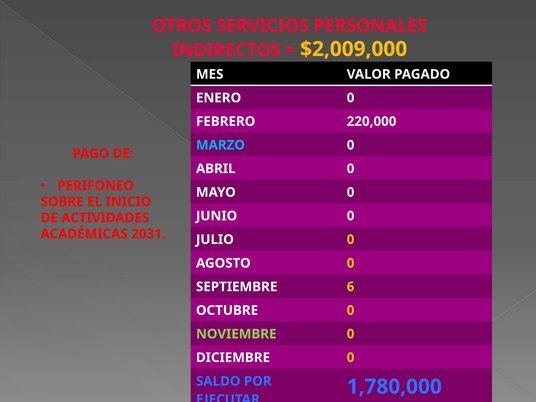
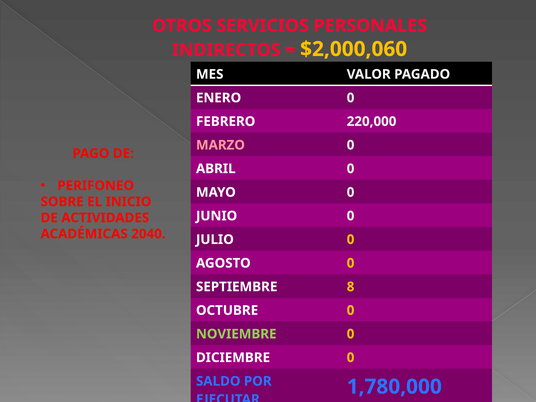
$2,009,000: $2,009,000 -> $2,000,060 (354, 49)
MARZO colour: light blue -> pink (220, 145)
2031: 2031 -> 2040 (148, 234)
6: 6 -> 8 (351, 287)
